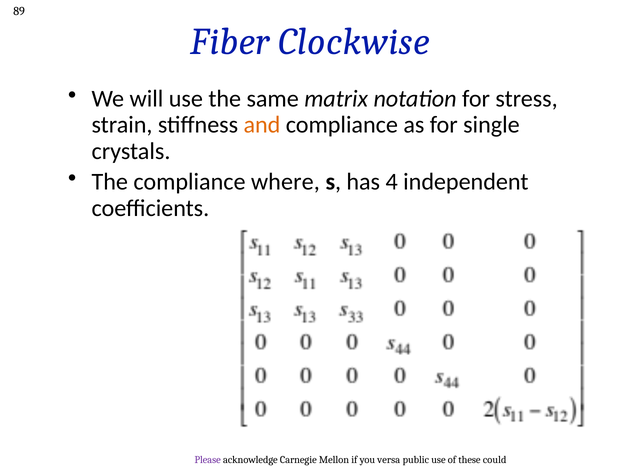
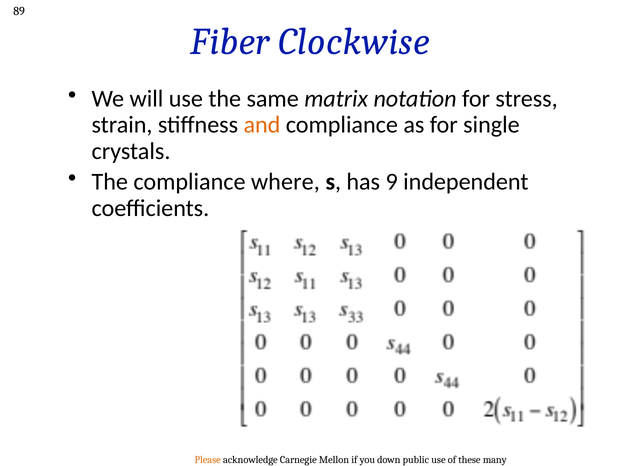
4: 4 -> 9 (392, 182)
Please colour: purple -> orange (208, 460)
versa: versa -> down (389, 460)
could: could -> many (495, 460)
